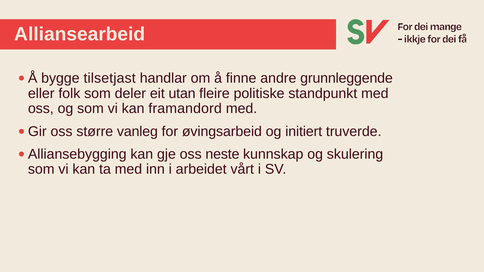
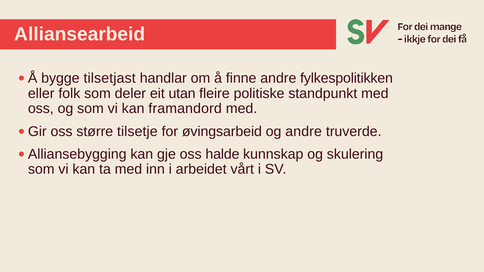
grunnleggende: grunnleggende -> fylkespolitikken (347, 78)
vanleg: vanleg -> tilsetje (137, 131)
og initiert: initiert -> andre (304, 131)
neste: neste -> halde (222, 154)
